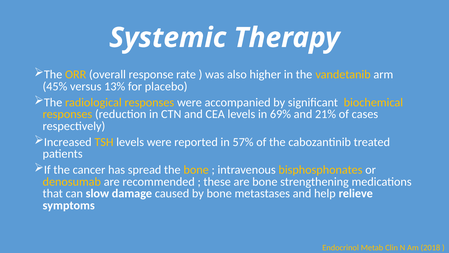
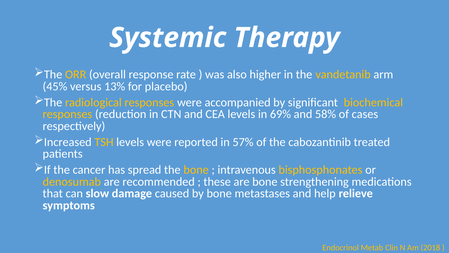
21%: 21% -> 58% (326, 114)
